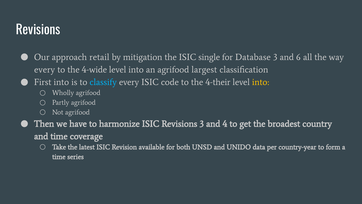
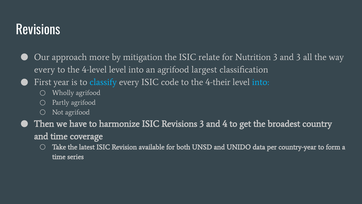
retail: retail -> more (99, 57)
single: single -> relate (209, 57)
Database: Database -> Nutrition (253, 57)
and 6: 6 -> 3 (298, 57)
4-wide: 4-wide -> 4-level (94, 69)
First into: into -> year (61, 82)
into colour: yellow -> light blue (261, 82)
